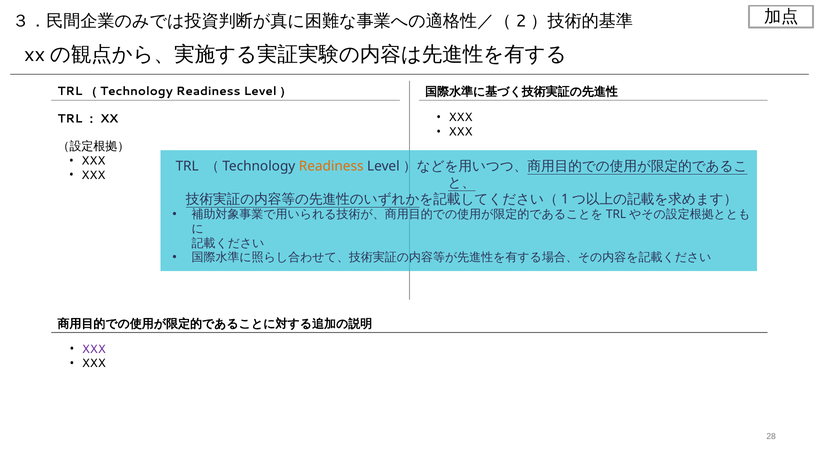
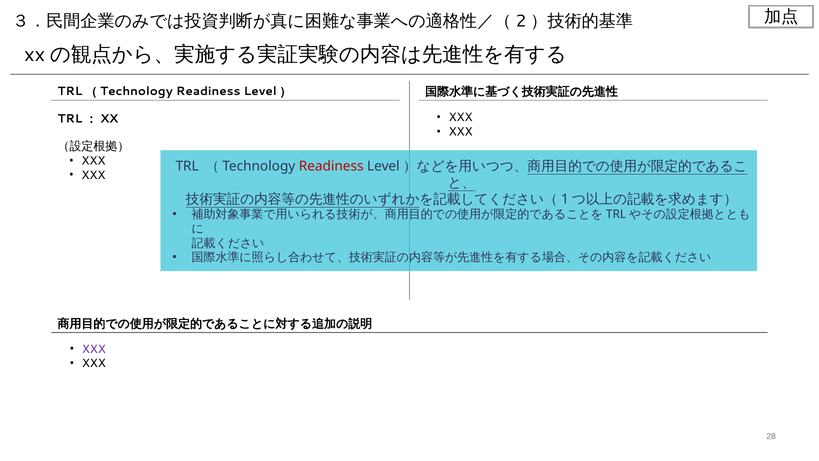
Readiness colour: orange -> red (331, 166)
